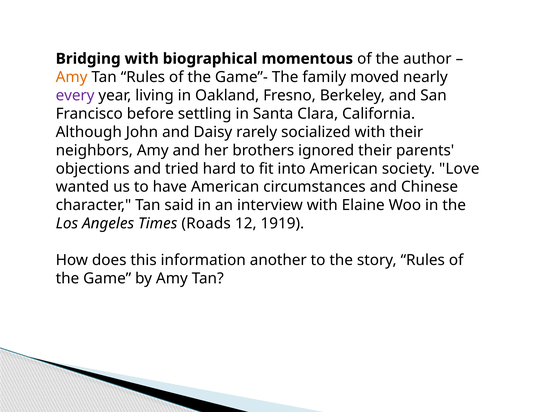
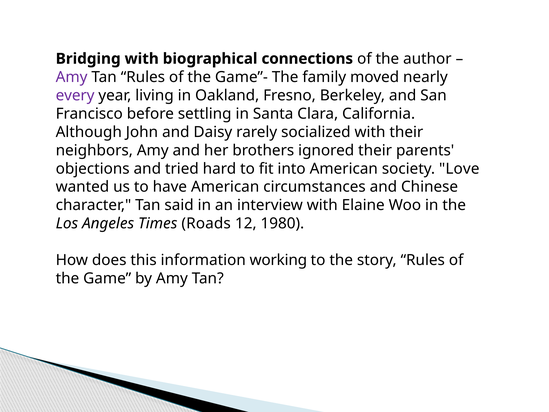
momentous: momentous -> connections (307, 59)
Amy colour: orange -> purple (72, 77)
1919: 1919 -> 1980 (282, 223)
another: another -> working (278, 260)
